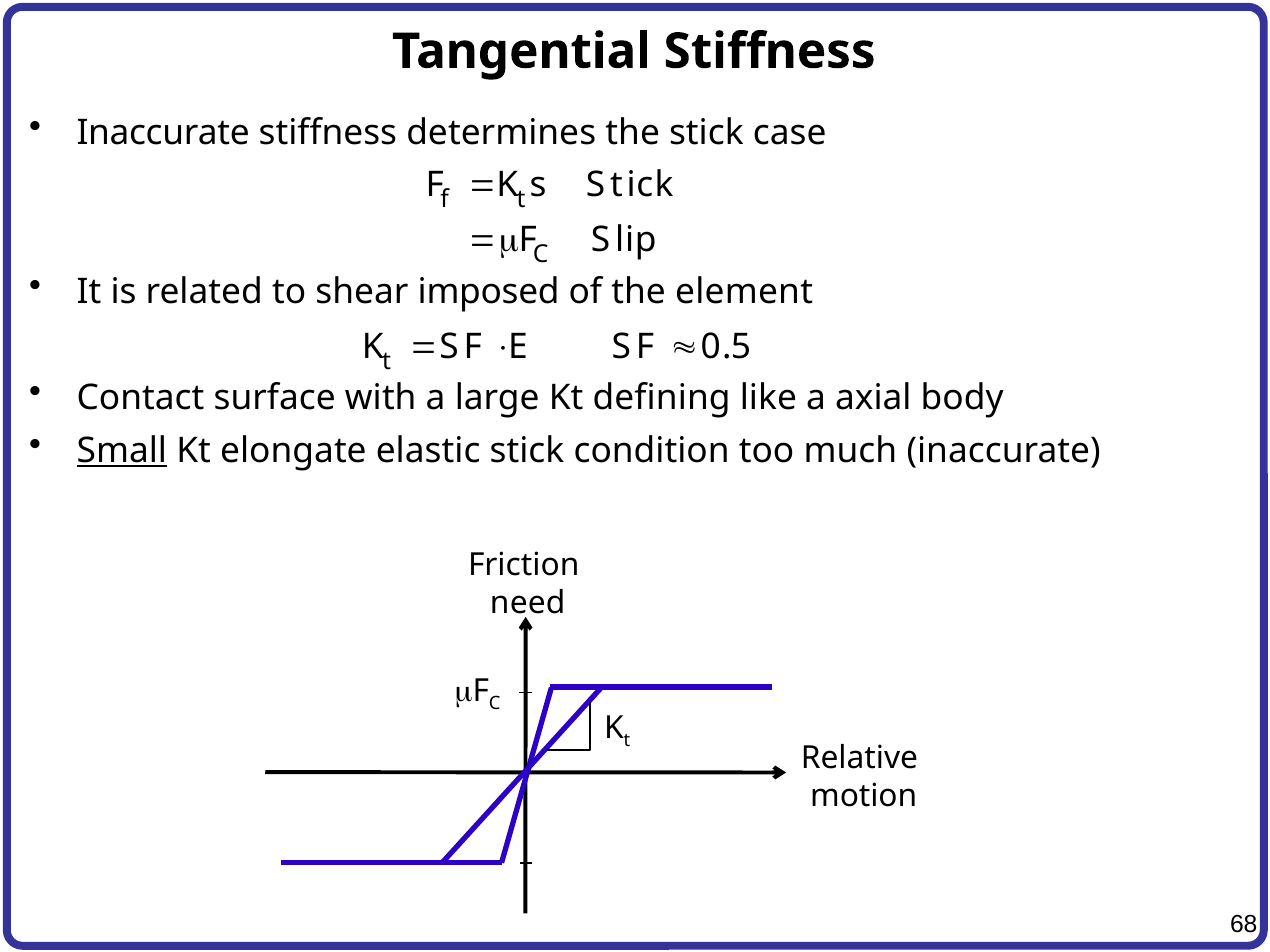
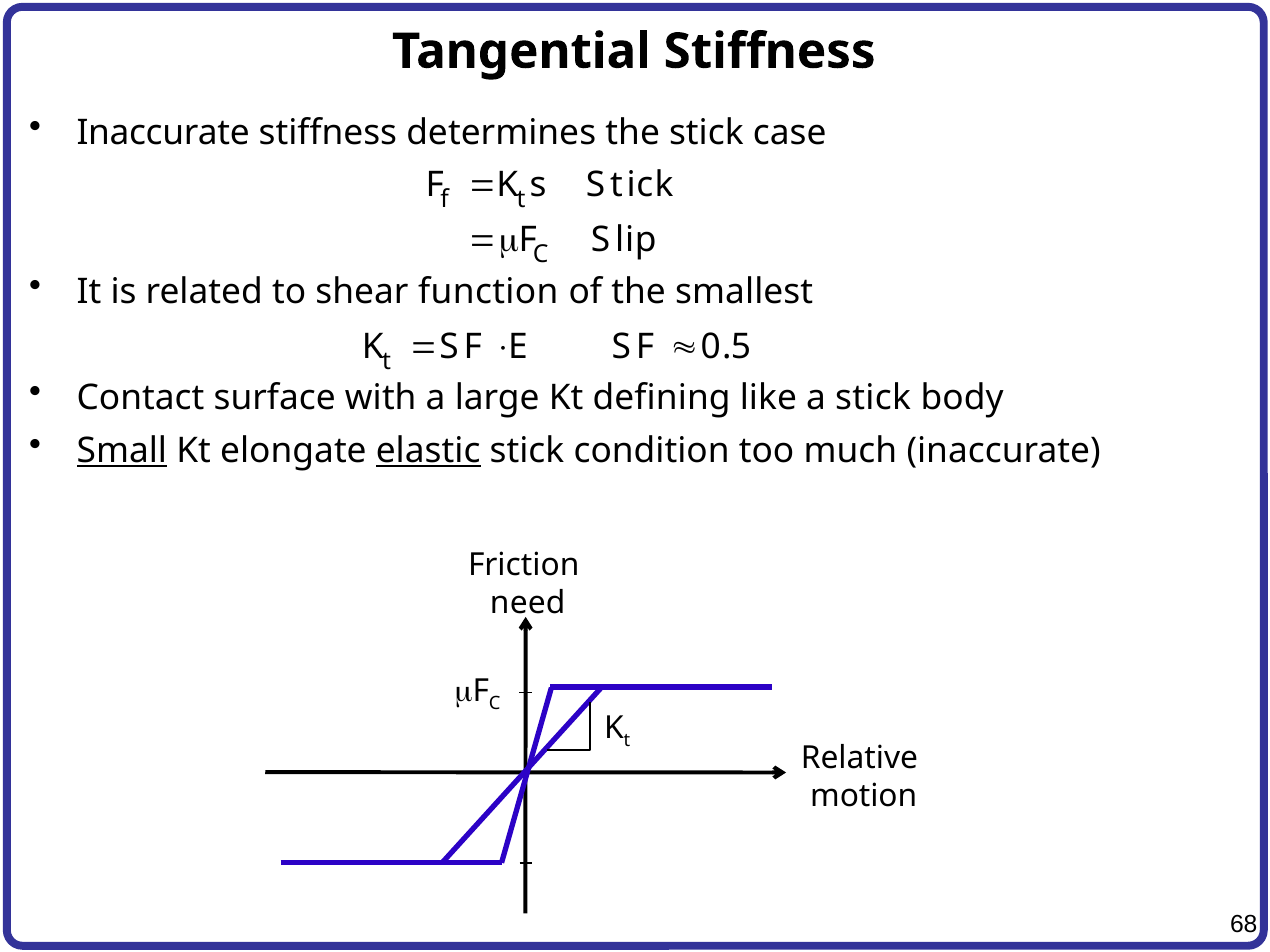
imposed: imposed -> function (488, 292)
element: element -> smallest (744, 292)
a axial: axial -> stick (873, 398)
elastic underline: none -> present (428, 451)
